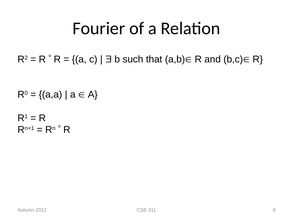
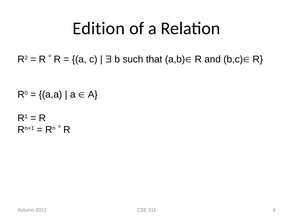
Fourier: Fourier -> Edition (99, 28)
